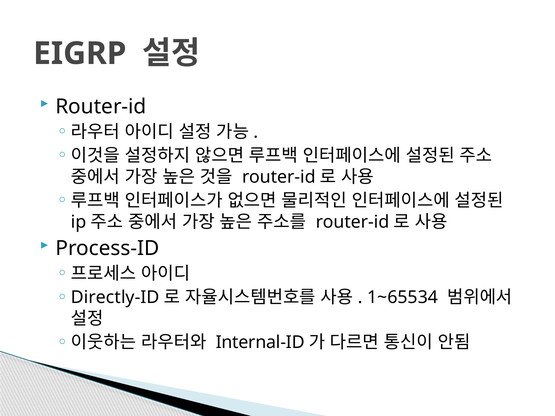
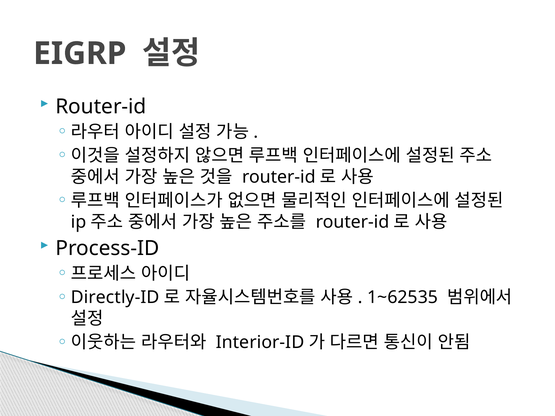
1~65534: 1~65534 -> 1~62535 (403, 298)
Internal-ID: Internal-ID -> Interior-ID (260, 343)
